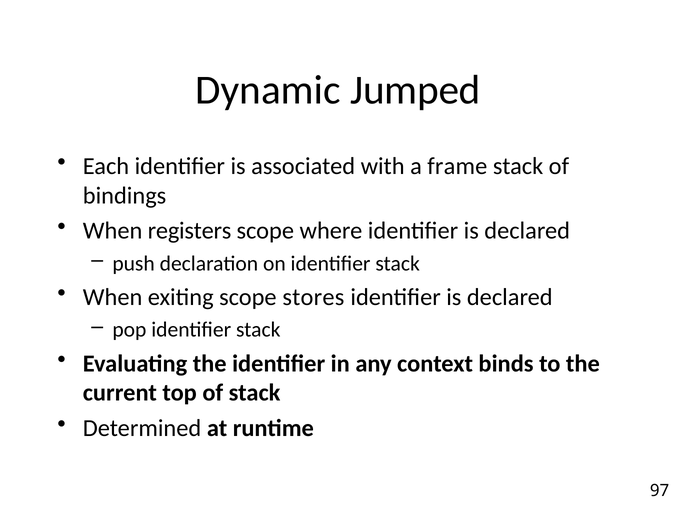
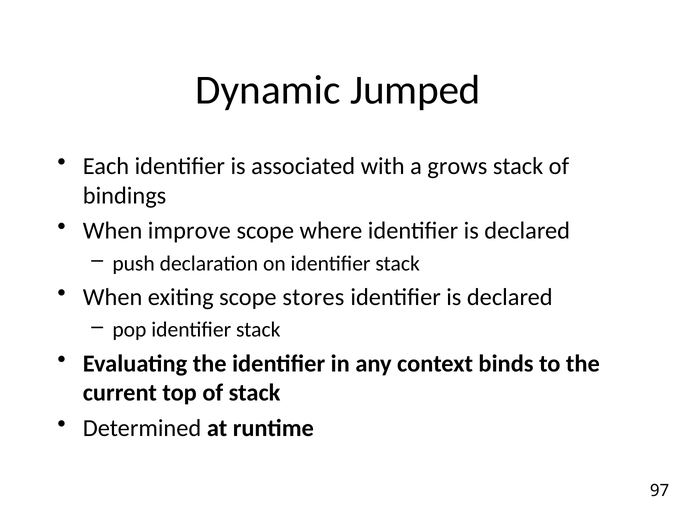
frame: frame -> grows (457, 166)
registers: registers -> improve (189, 231)
